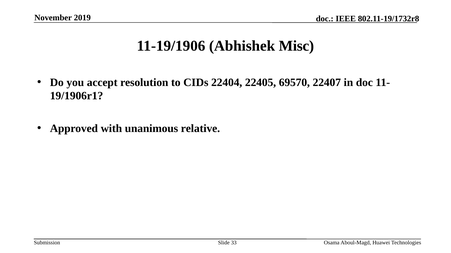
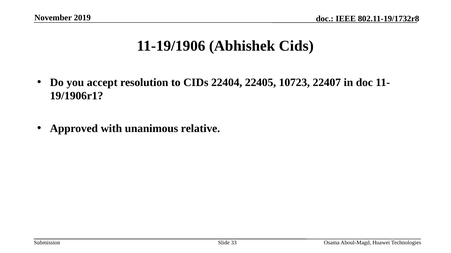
Abhishek Misc: Misc -> Cids (296, 46)
69570: 69570 -> 10723 (294, 83)
